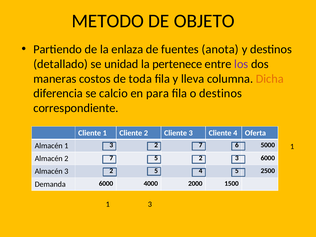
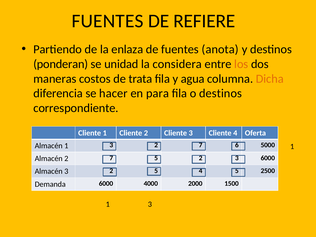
METODO: METODO -> FUENTES (108, 21)
OBJETO: OBJETO -> REFIERE (204, 21)
detallado: detallado -> ponderan (61, 64)
pertenece: pertenece -> considera (177, 64)
los colour: purple -> orange (241, 64)
toda: toda -> trata (140, 79)
lleva: lleva -> agua (193, 79)
calcio: calcio -> hacer (113, 93)
